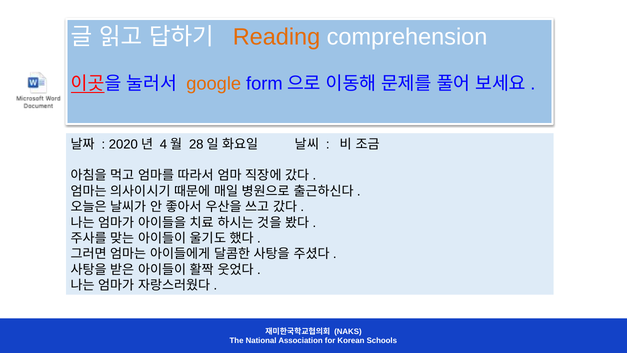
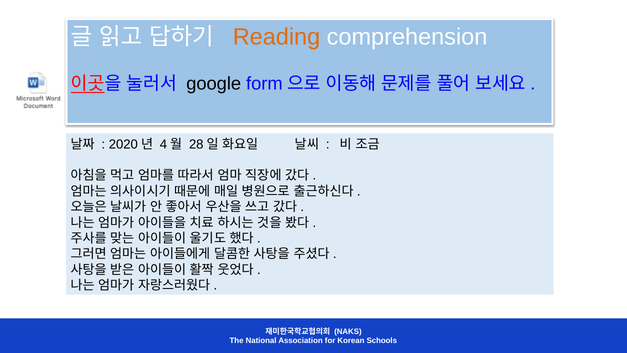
google colour: orange -> black (214, 83)
